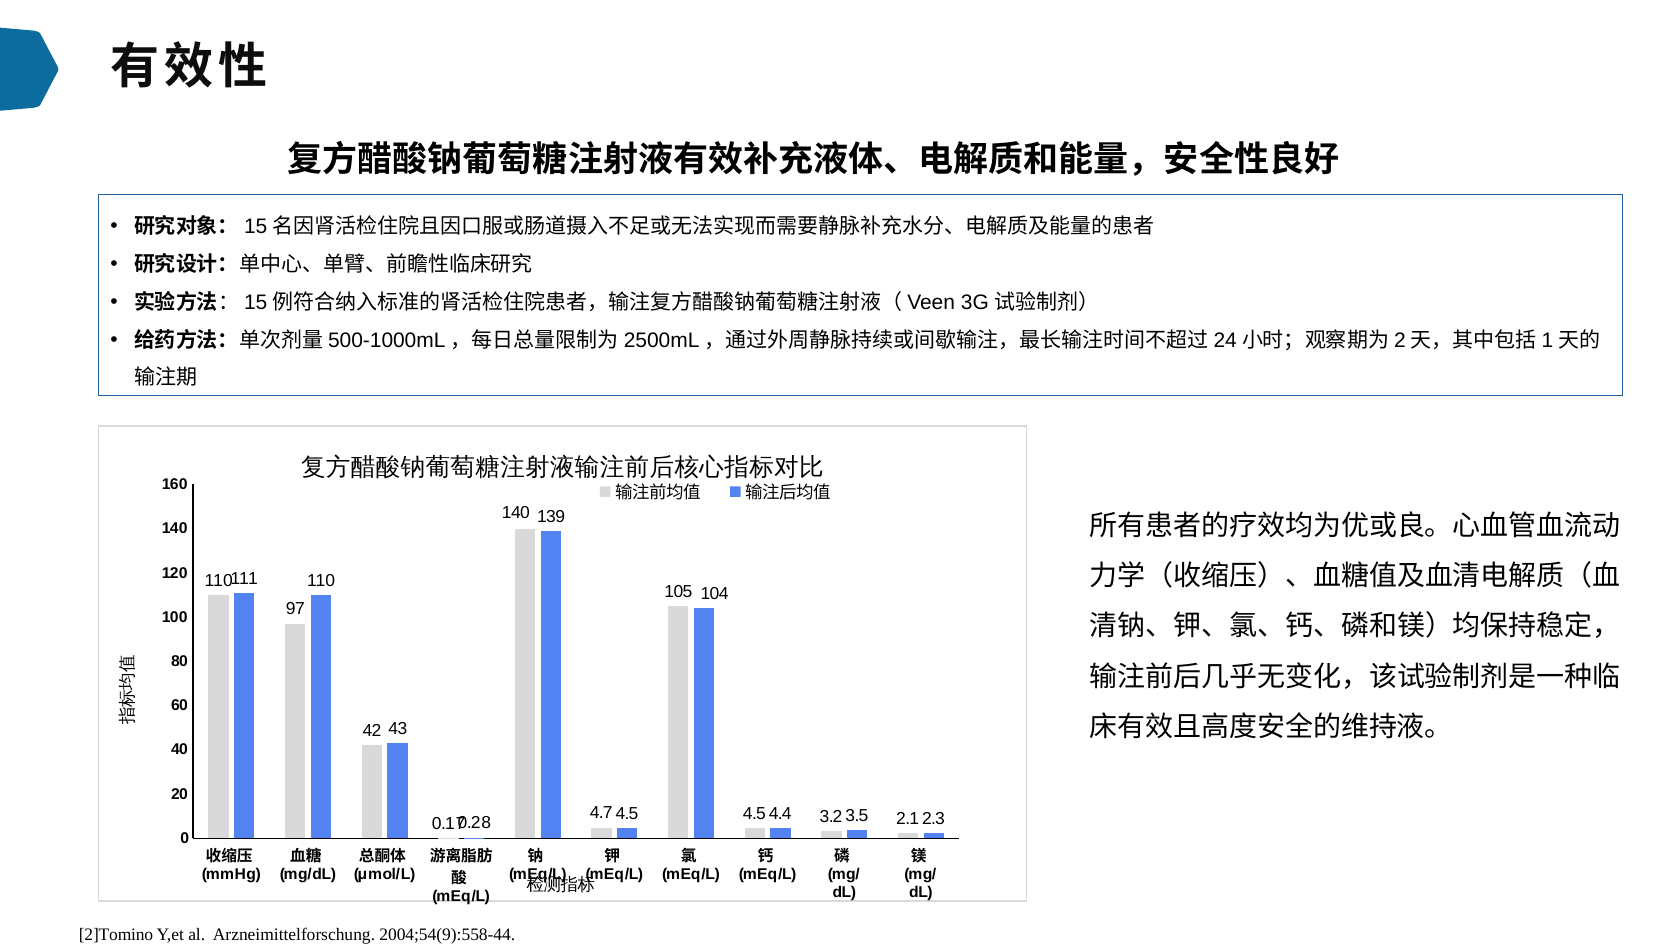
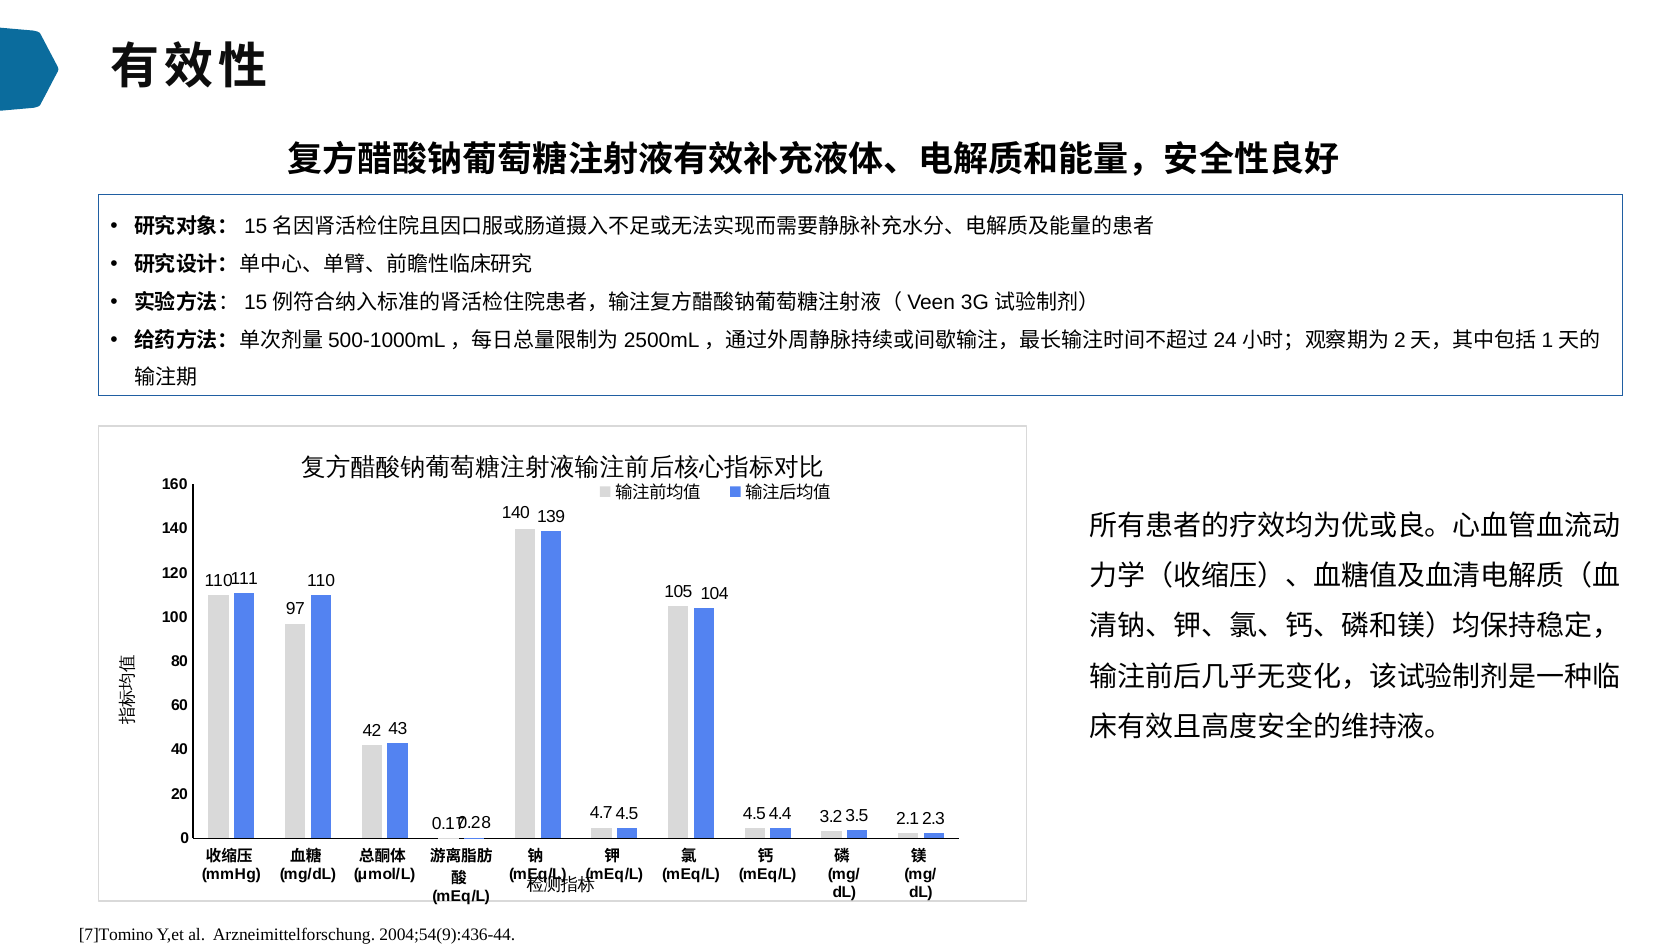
2]Tomino: 2]Tomino -> 7]Tomino (116, 935)
2004;54(9):558-44: 2004;54(9):558-44 -> 2004;54(9):436-44 (447, 935)
